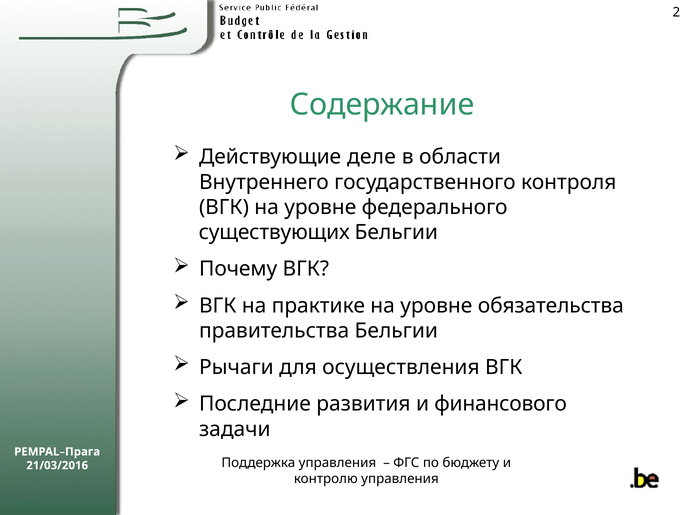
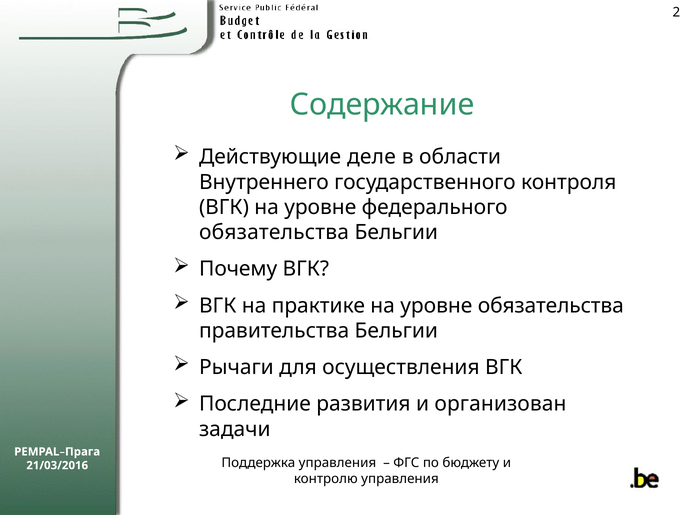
существующих: существующих -> обязательства (274, 233)
финансового: финансового -> организован (500, 404)
